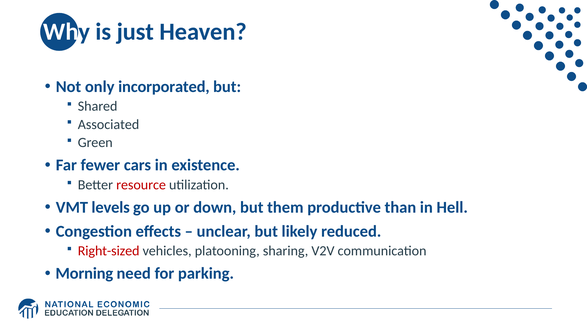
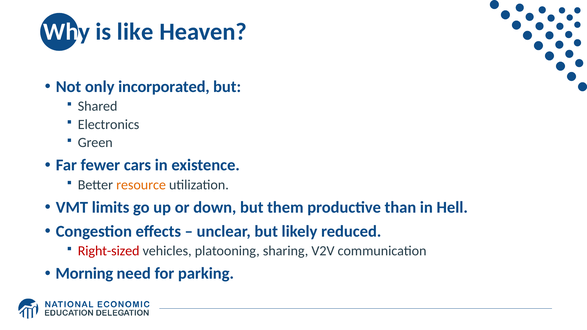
just: just -> like (135, 32)
Associated: Associated -> Electronics (109, 124)
resource colour: red -> orange (141, 185)
levels: levels -> limits (111, 208)
